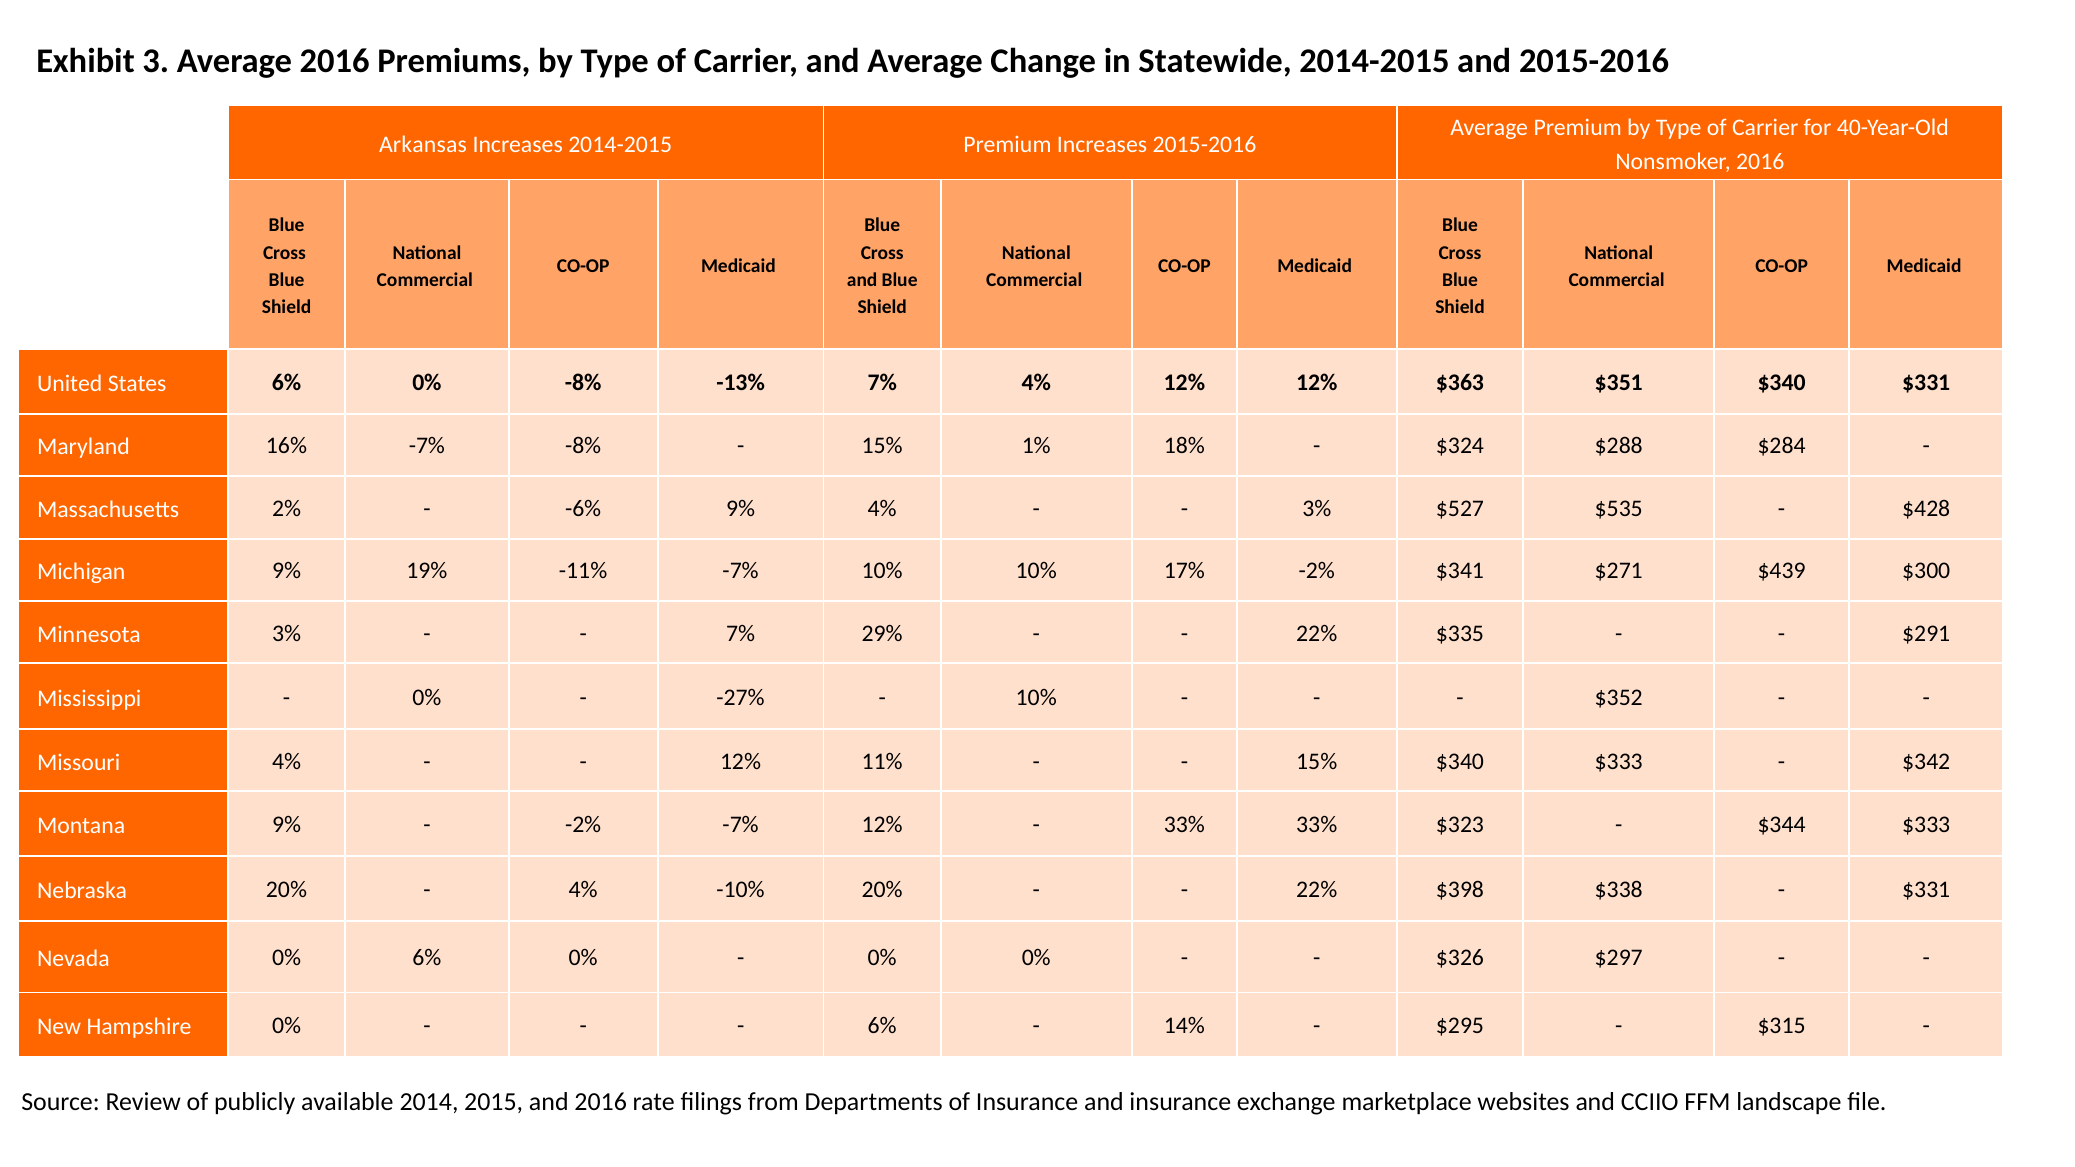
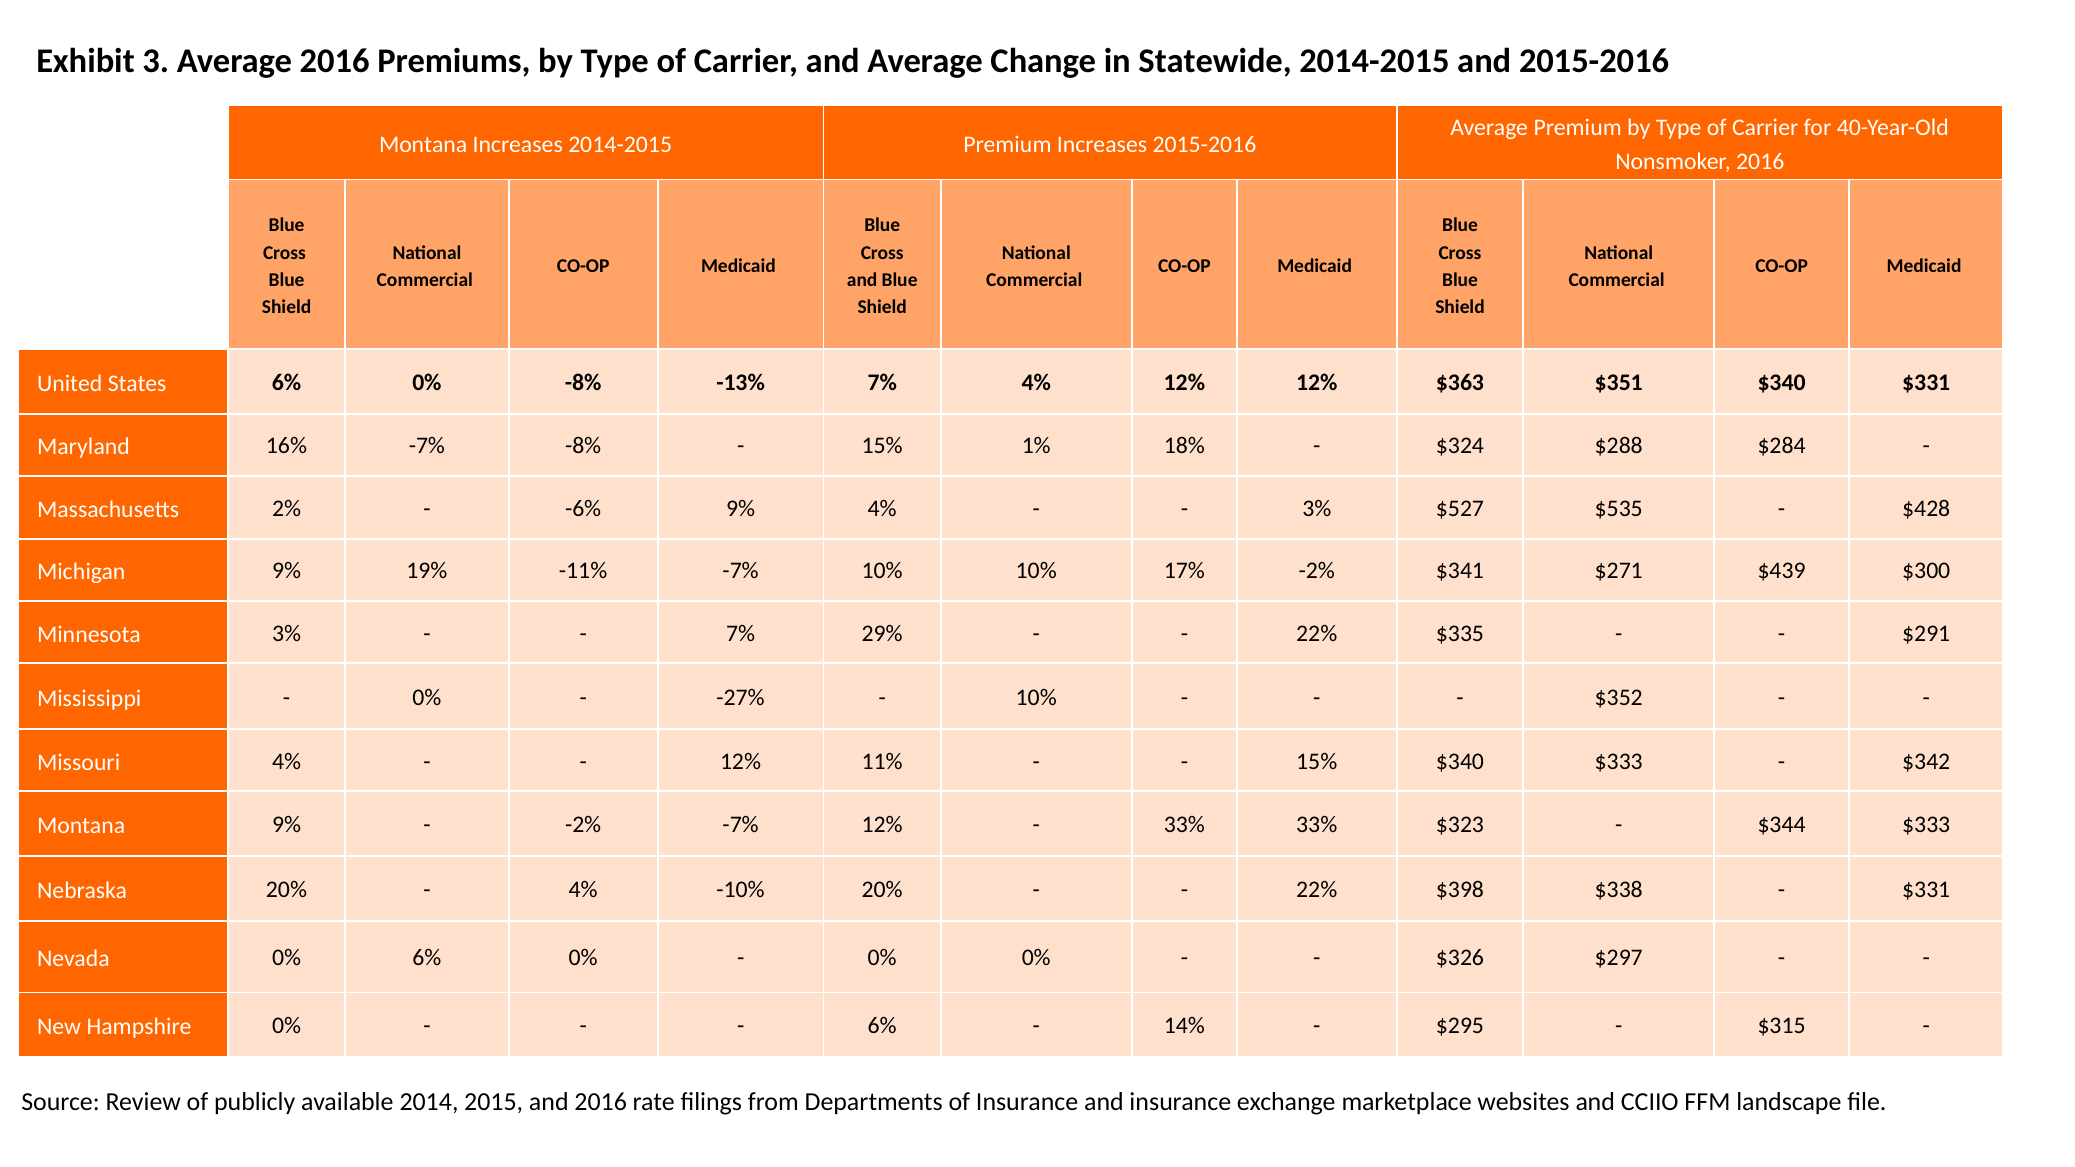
Arkansas: Arkansas -> Montana (423, 145)
